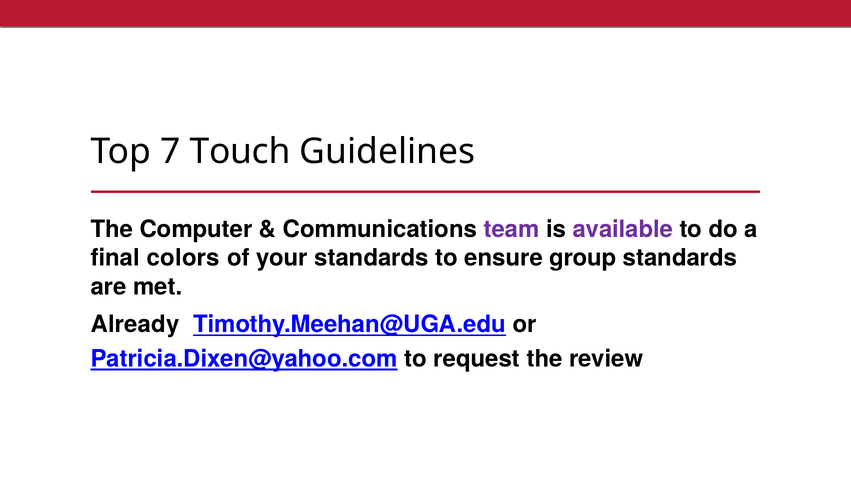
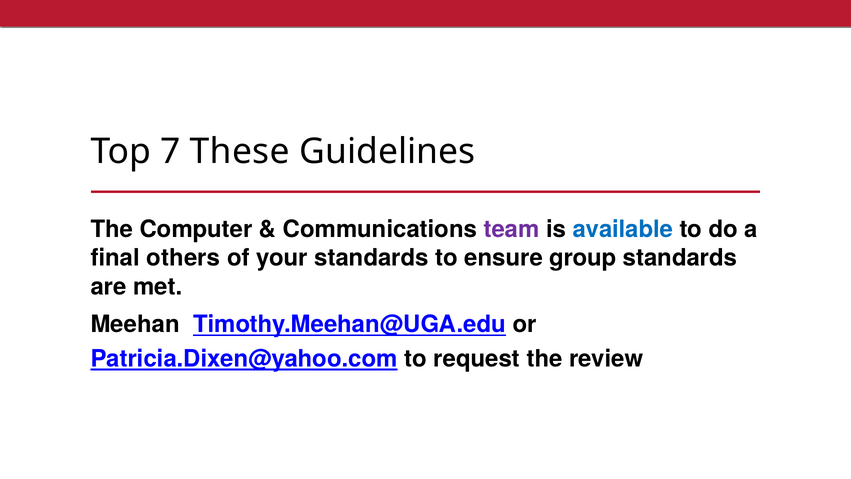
Touch: Touch -> These (240, 151)
available colour: purple -> blue (623, 229)
colors: colors -> others (183, 258)
Already: Already -> Meehan (135, 324)
